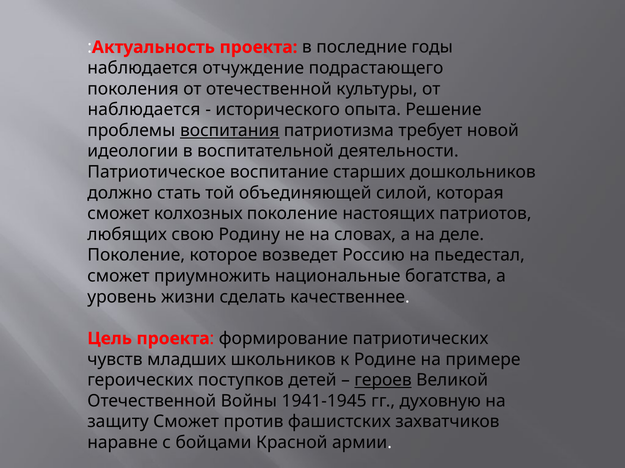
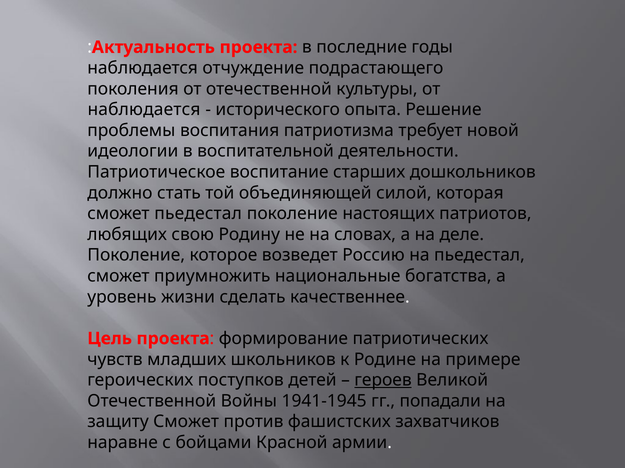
воспитания underline: present -> none (230, 131)
сможет колхозных: колхозных -> пьедестал (198, 214)
духовную: духовную -> попадали (440, 402)
